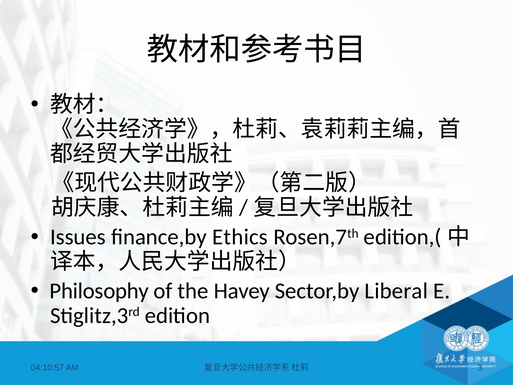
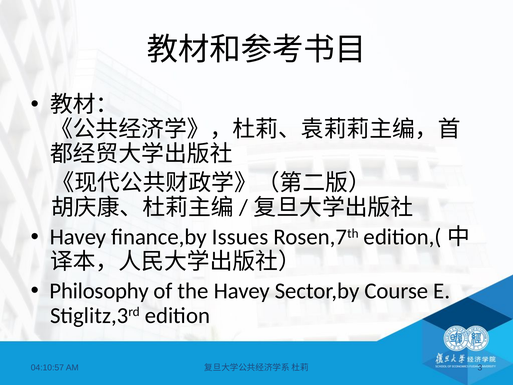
Issues: Issues -> Havey (78, 237)
Ethics: Ethics -> Issues (240, 237)
Liberal: Liberal -> Course (396, 291)
